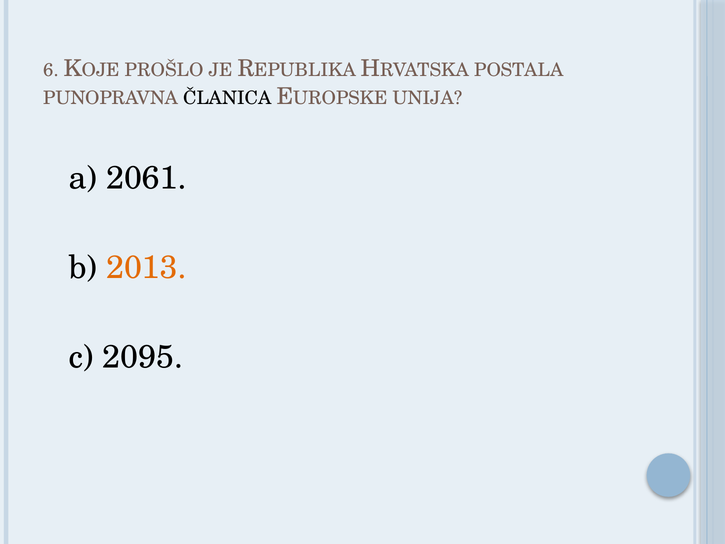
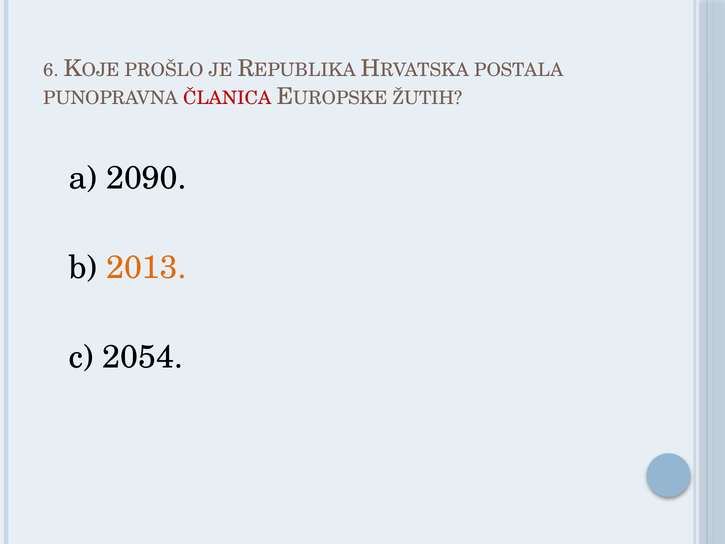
ČLANICA colour: black -> red (227, 98)
UNIJA: UNIJA -> ŽUTIH (428, 98)
2061: 2061 -> 2090 (146, 178)
2095: 2095 -> 2054 (143, 357)
